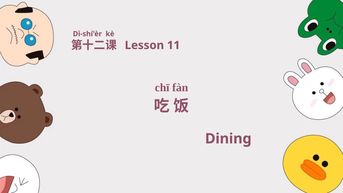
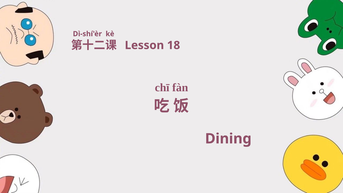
11: 11 -> 18 (174, 45)
